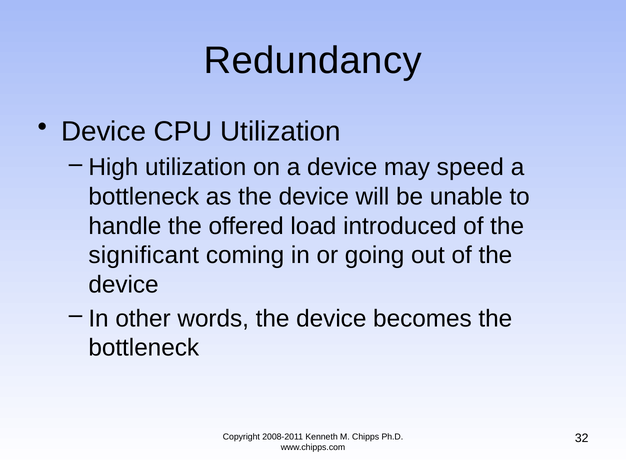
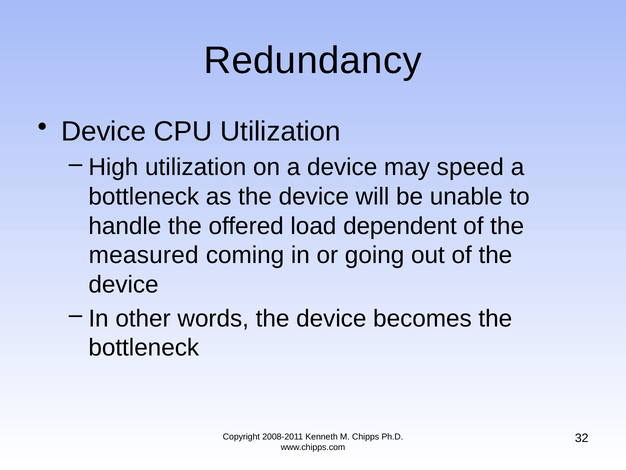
introduced: introduced -> dependent (400, 226)
significant: significant -> measured (144, 255)
